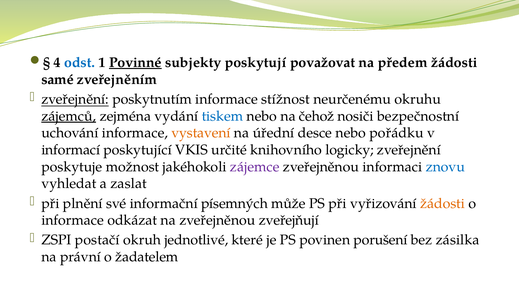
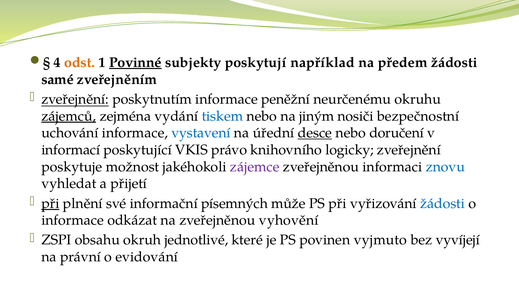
odst colour: blue -> orange (80, 62)
považovat: považovat -> například (323, 62)
stížnost: stížnost -> peněžní (286, 99)
čehož: čehož -> jiným (317, 116)
vystavení colour: orange -> blue (201, 133)
desce underline: none -> present (315, 133)
pořádku: pořádku -> doručení (397, 133)
určité: určité -> právo (229, 150)
zaslat: zaslat -> přijetí (129, 184)
při underline: none -> present (50, 203)
žádosti colour: orange -> blue (443, 203)
zveřejňují: zveřejňují -> vyhovění (289, 220)
postačí: postačí -> obsahu (97, 240)
porušení: porušení -> vyjmuto (380, 240)
zásilka: zásilka -> vyvíjejí (458, 240)
žadatelem: žadatelem -> evidování (147, 257)
